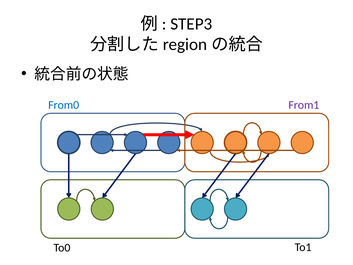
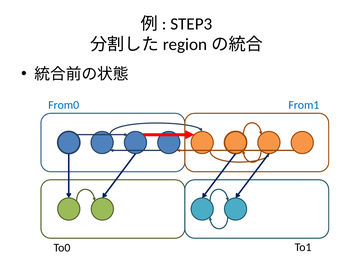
From1 colour: purple -> blue (304, 105)
